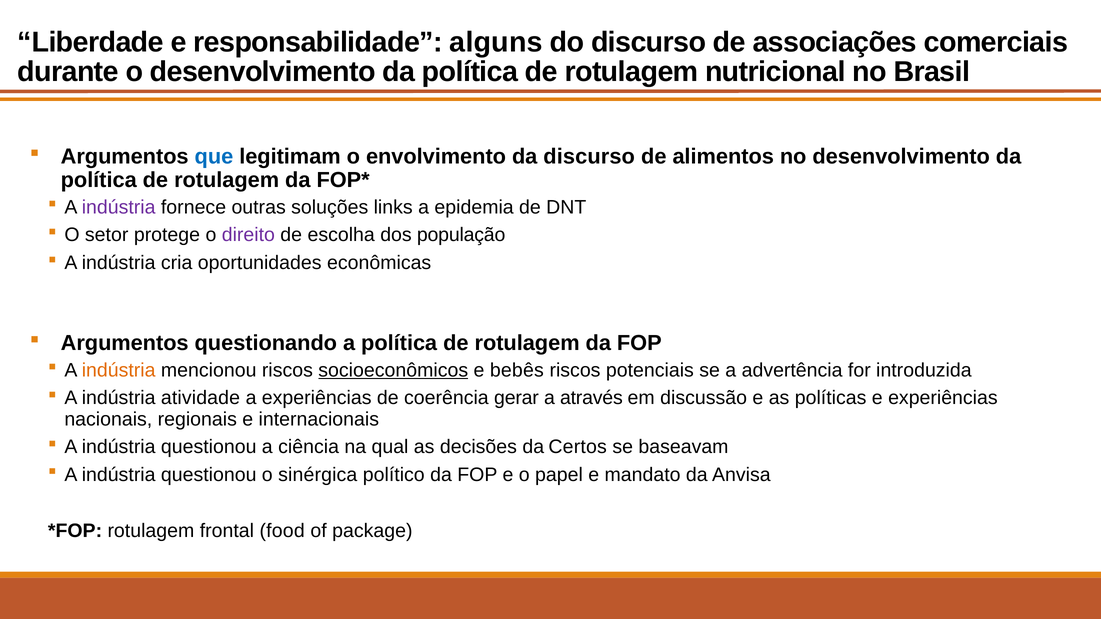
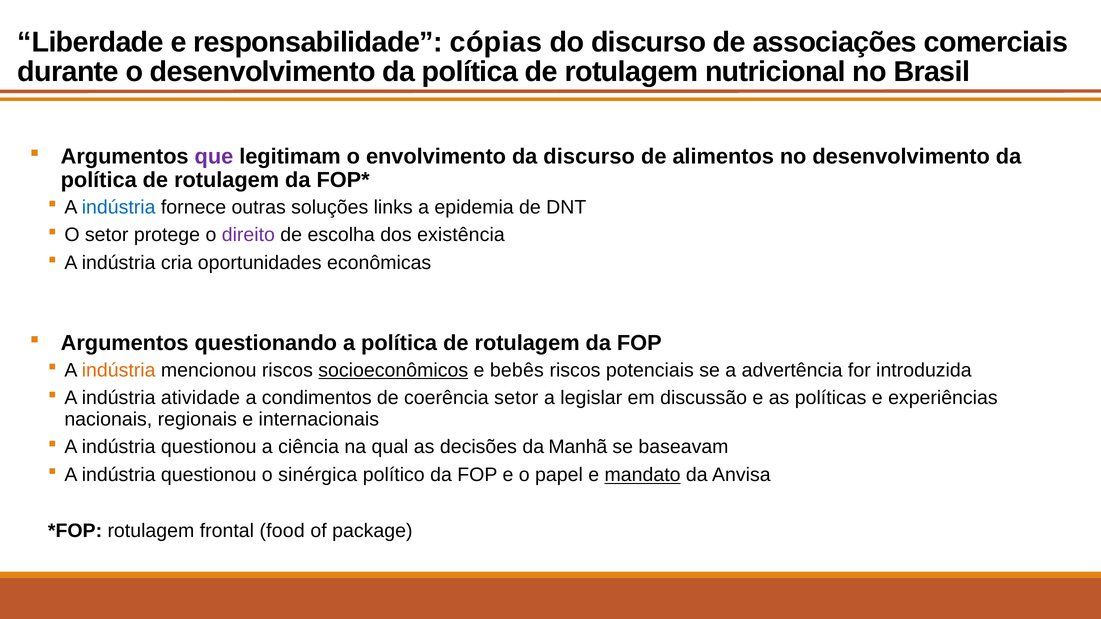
alguns: alguns -> cópias (496, 42)
que colour: blue -> purple (214, 157)
indústria colour: purple -> blue (119, 207)
população: população -> existência (461, 235)
a experiências: experiências -> condimentos (317, 398)
coerência gerar: gerar -> setor (516, 398)
através: através -> legislar (591, 398)
Certos: Certos -> Manhã (578, 447)
mandato underline: none -> present (643, 475)
